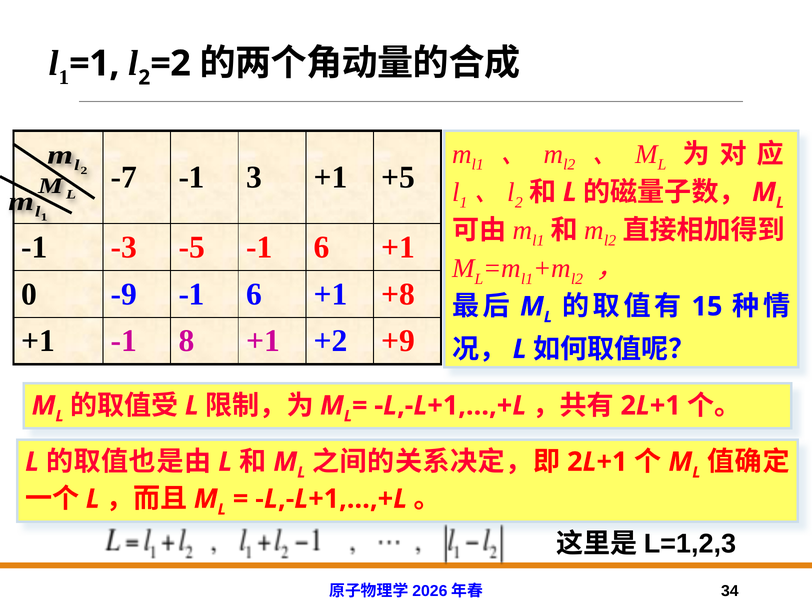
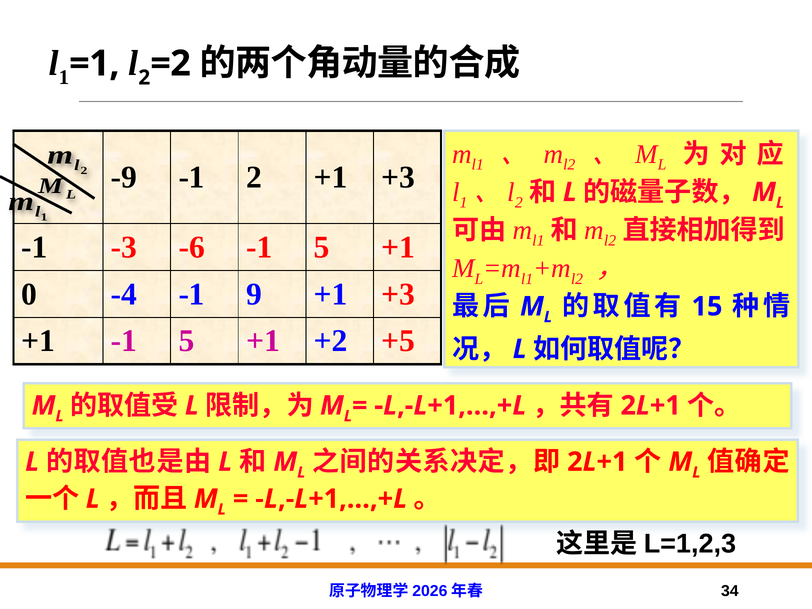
-7: -7 -> -9 (124, 177)
-1 3: 3 -> 2 (254, 177)
+5: +5 -> +3 (398, 177)
-5: -5 -> -6 (192, 247)
6: 6 -> 5 (322, 247)
-9: -9 -> -4 (124, 294)
6: 6 -> 9 (254, 294)
+8: +8 -> +3 (398, 294)
+1 -1 8: 8 -> 5 (186, 341)
+9: +9 -> +5 (398, 341)
